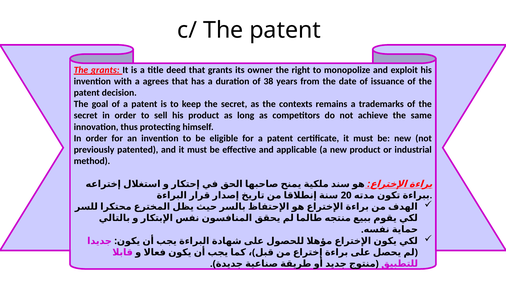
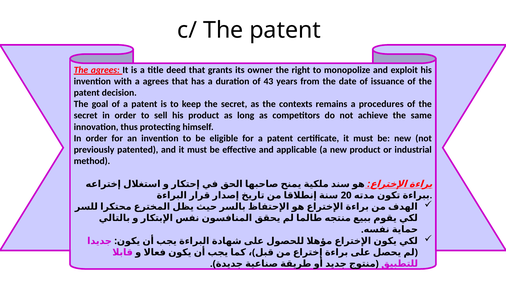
The grants: grants -> agrees (105, 70)
38: 38 -> 43 (268, 81)
trademarks: trademarks -> procedures (381, 104)
